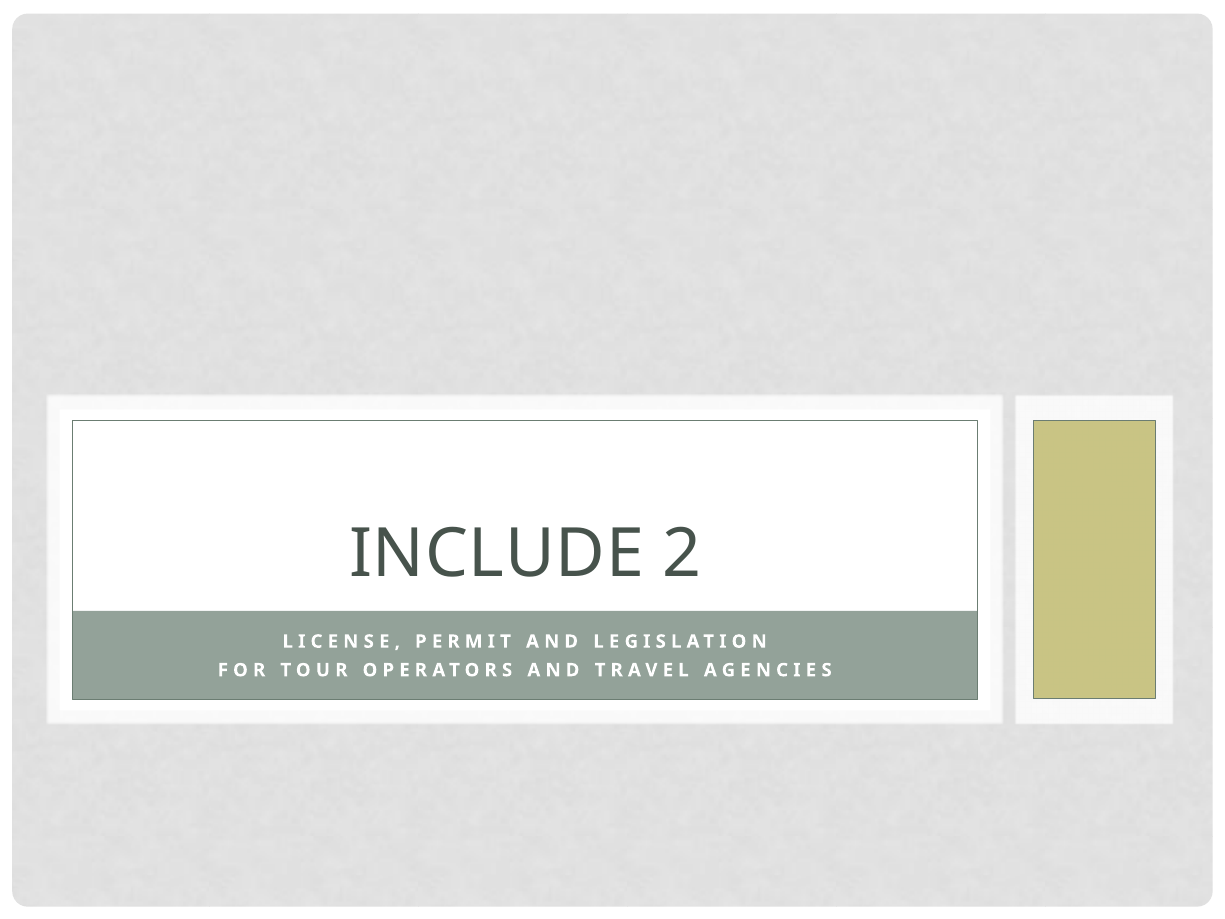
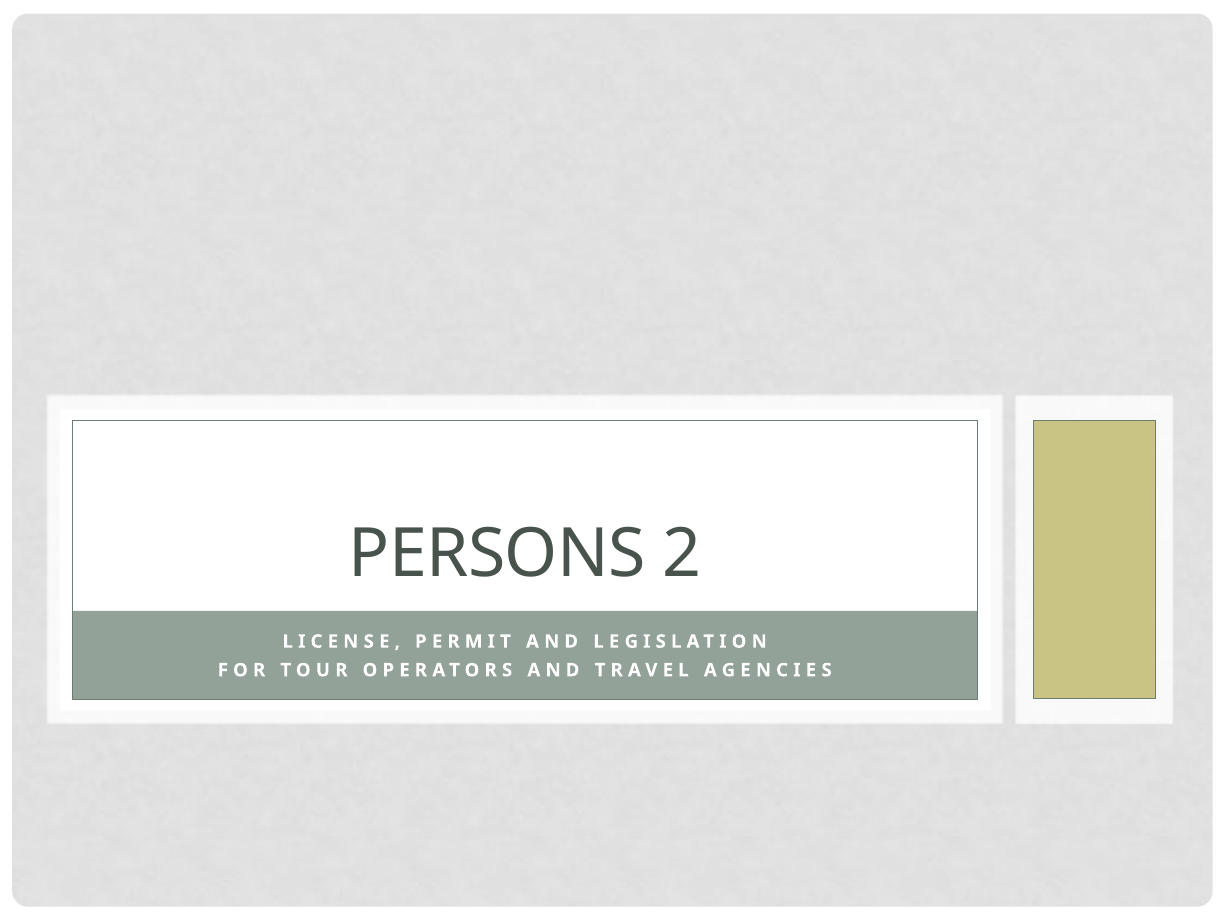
INCLUDE: INCLUDE -> PERSONS (497, 553)
